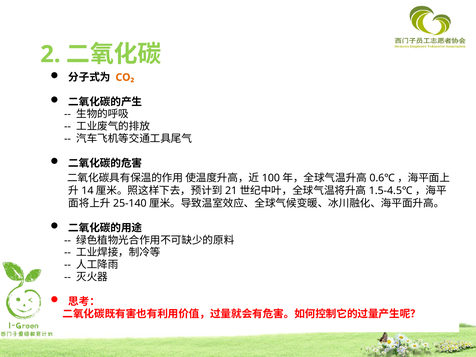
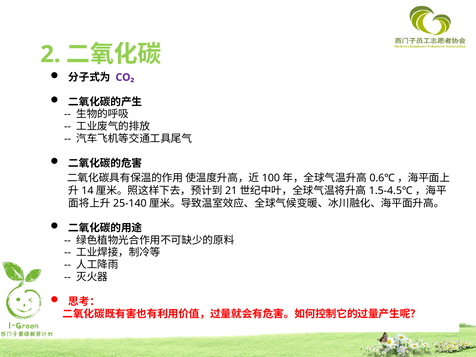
CO₂ colour: orange -> purple (125, 77)
